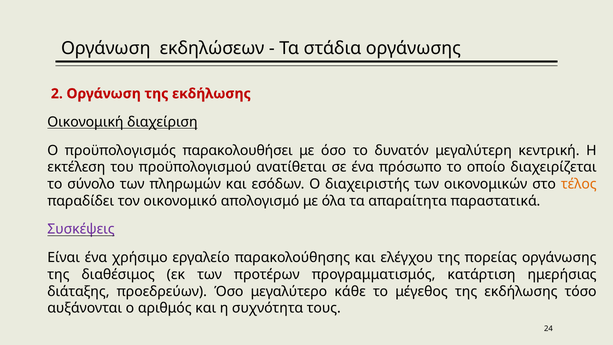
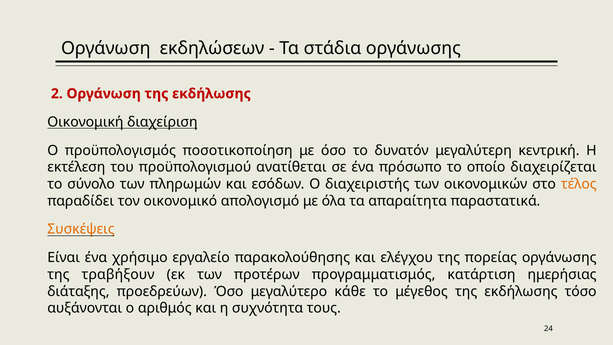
παρακολουθήσει: παρακολουθήσει -> ποσοτικοποίηση (238, 150)
Συσκέψεις colour: purple -> orange (81, 229)
διαθέσιμος: διαθέσιμος -> τραβήξουν (118, 274)
